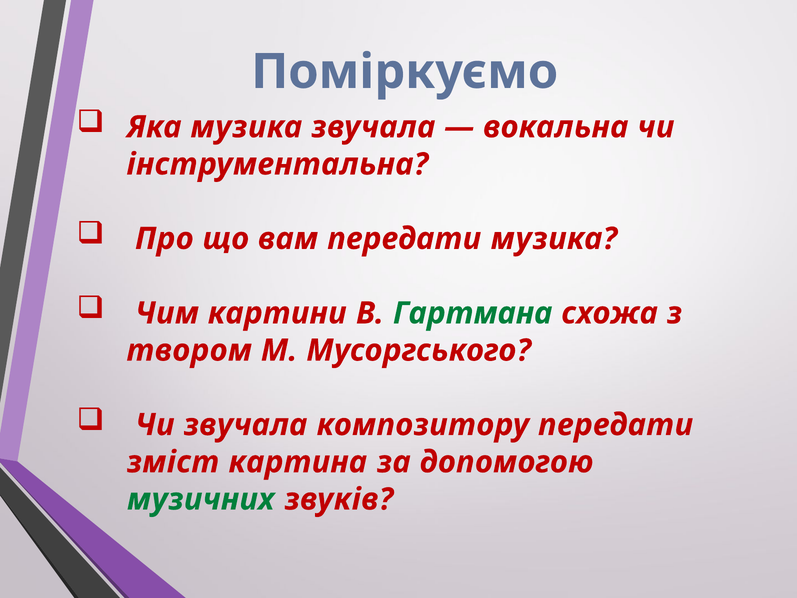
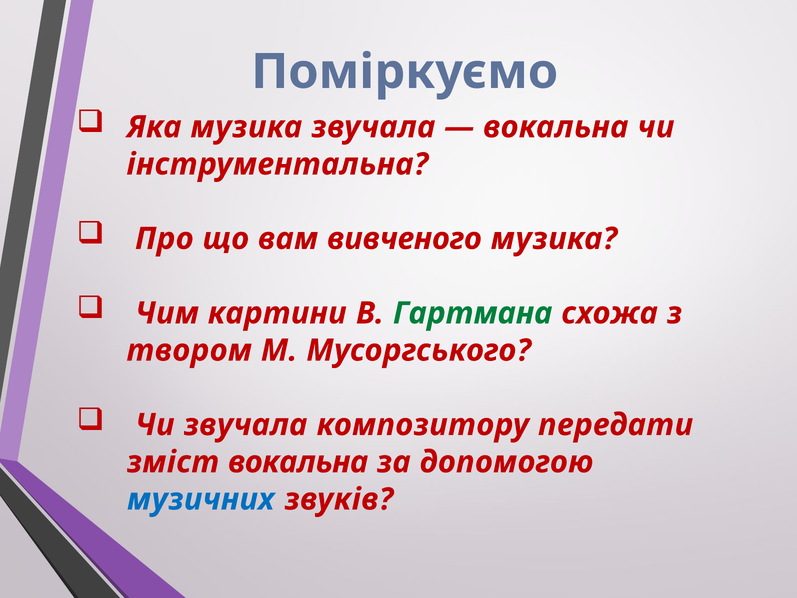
вам передати: передати -> вивченого (404, 239)
зміст картина: картина -> вокальна (298, 462)
музичних colour: green -> blue (201, 499)
